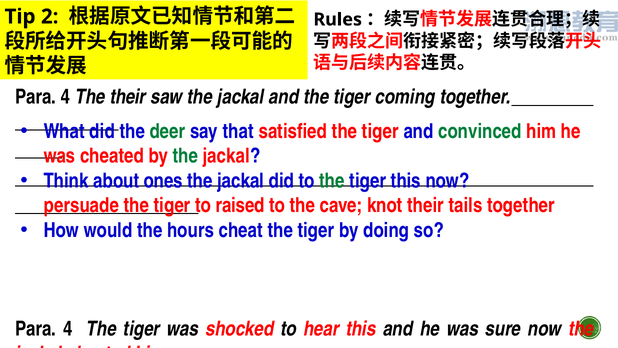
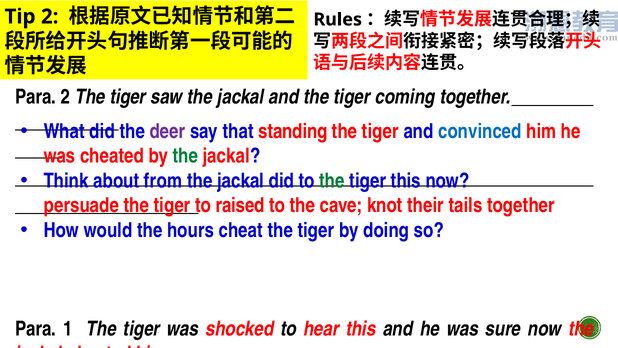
4: 4 -> 2 (66, 97)
their: their -> tiger (128, 97)
deer colour: green -> purple (167, 131)
satisfied: satisfied -> standing (293, 131)
convinced colour: green -> blue (480, 131)
ones: ones -> from (163, 181)
4: 4 -> 1 (68, 329)
